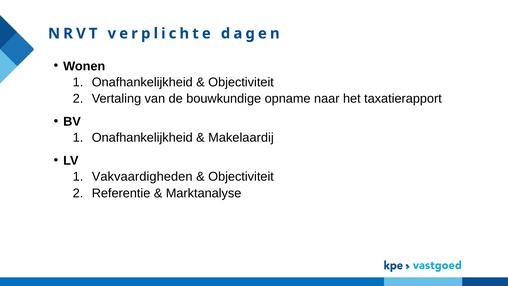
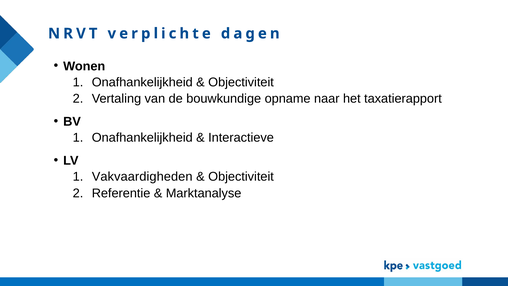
Makelaardij: Makelaardij -> Interactieve (241, 138)
